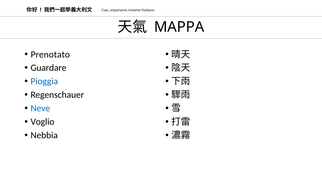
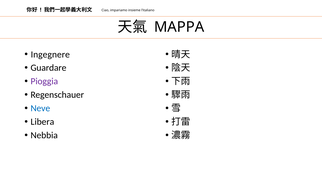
Prenotato: Prenotato -> Ingegnere (50, 54)
Pioggia colour: blue -> purple (44, 81)
Voglio: Voglio -> Libera (42, 122)
